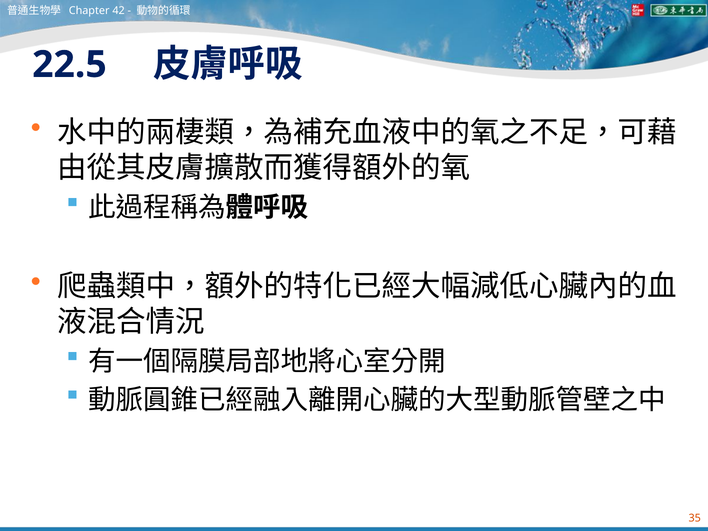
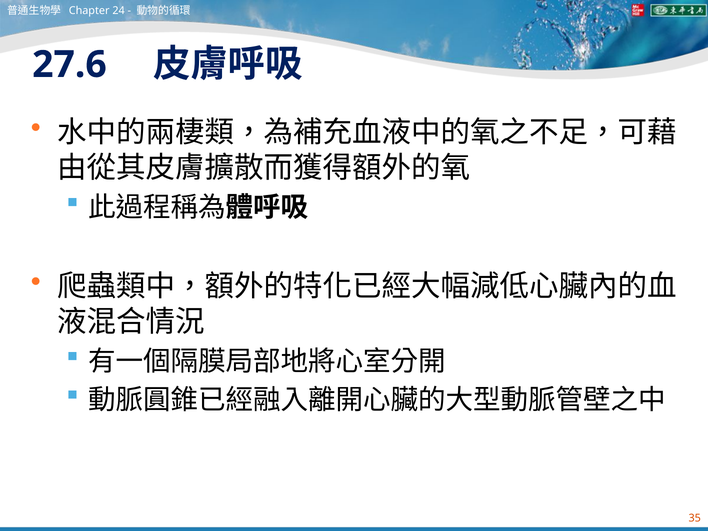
42: 42 -> 24 (119, 11)
22.5: 22.5 -> 27.6 (69, 65)
